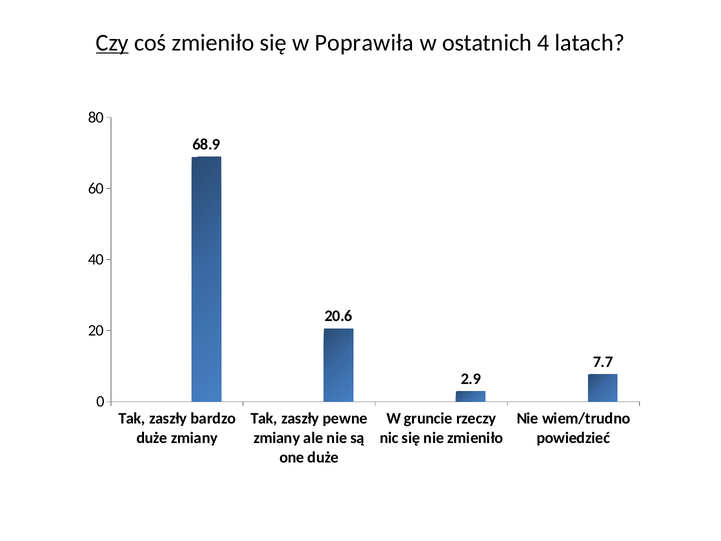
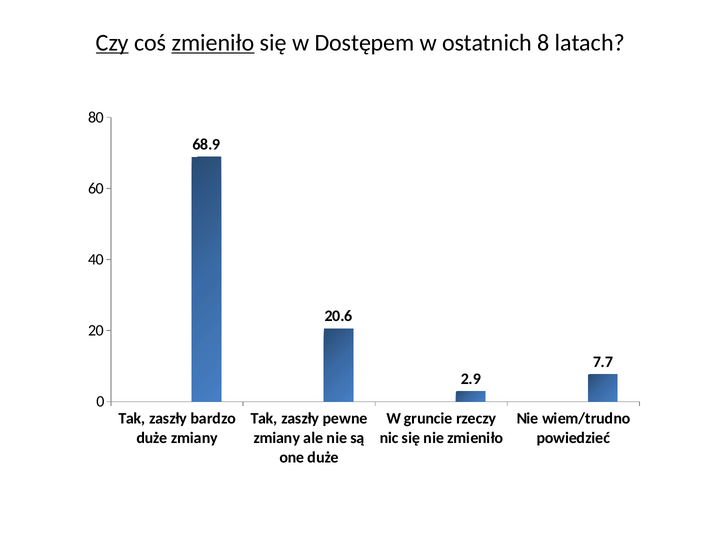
zmieniło underline: none -> present (213, 43)
Poprawiła: Poprawiła -> Dostępem (364, 43)
4: 4 -> 8 (543, 43)
